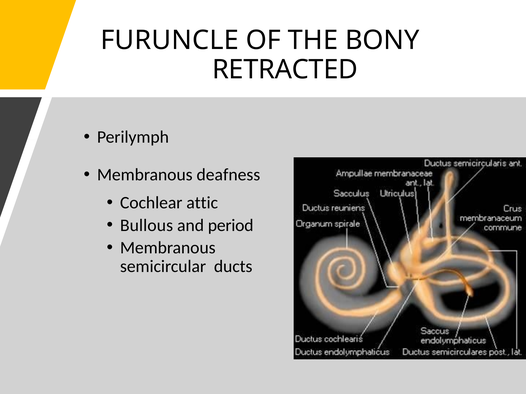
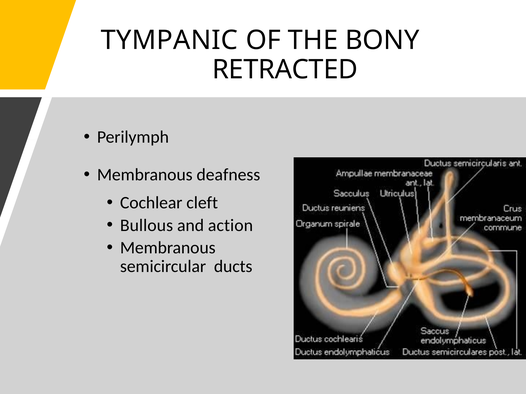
FURUNCLE: FURUNCLE -> TYMPANIC (170, 40)
attic: attic -> cleft (202, 203)
period: period -> action (230, 226)
